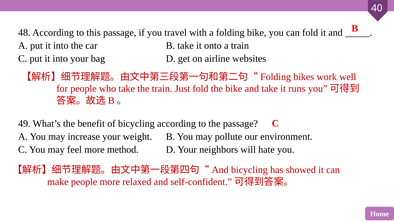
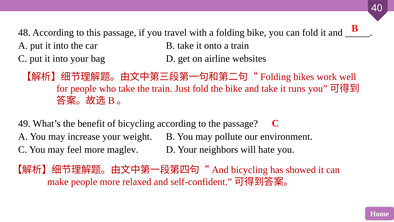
method: method -> maglev (123, 149)
